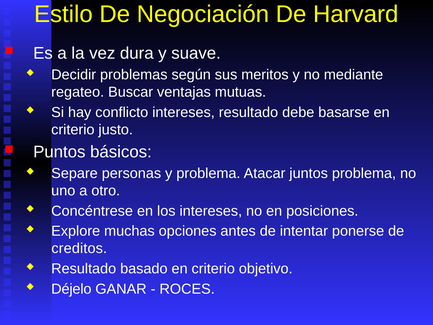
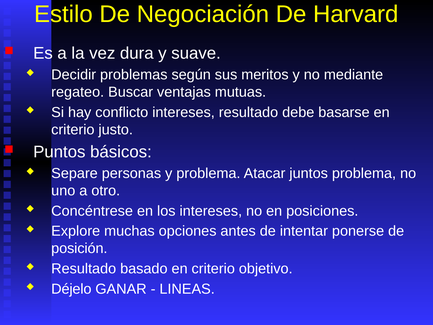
creditos: creditos -> posición (79, 248)
ROCES: ROCES -> LINEAS (187, 289)
